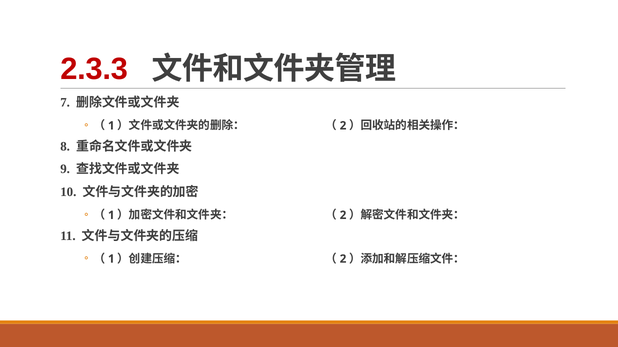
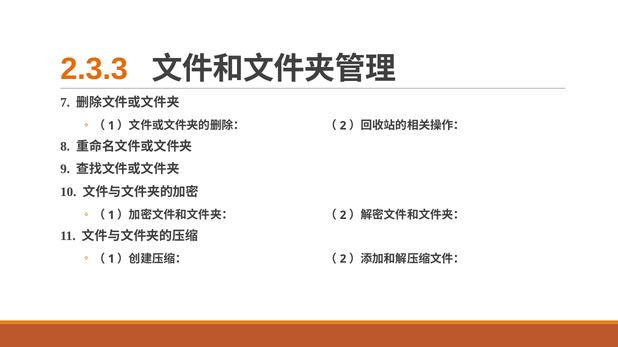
2.3.3 colour: red -> orange (94, 69)
